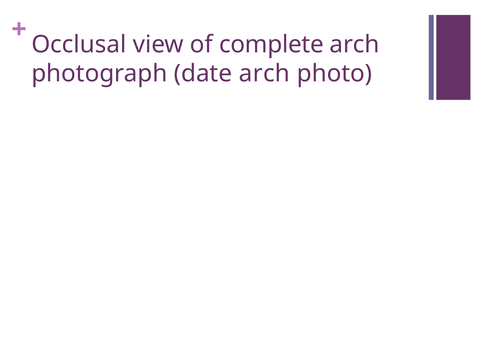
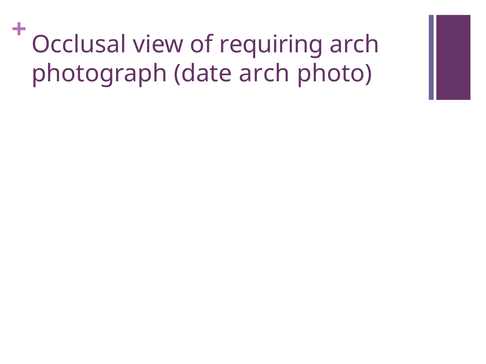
complete: complete -> requiring (271, 44)
